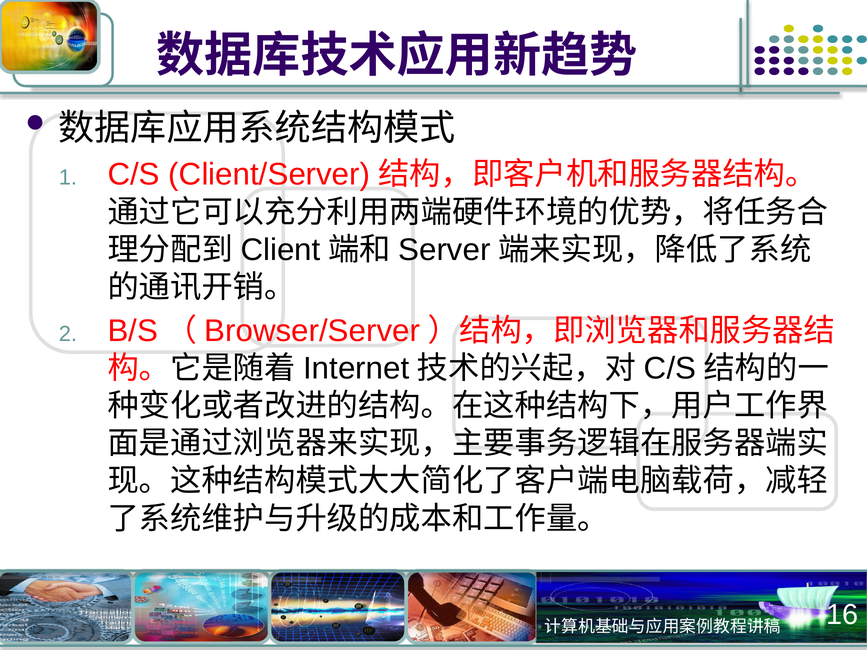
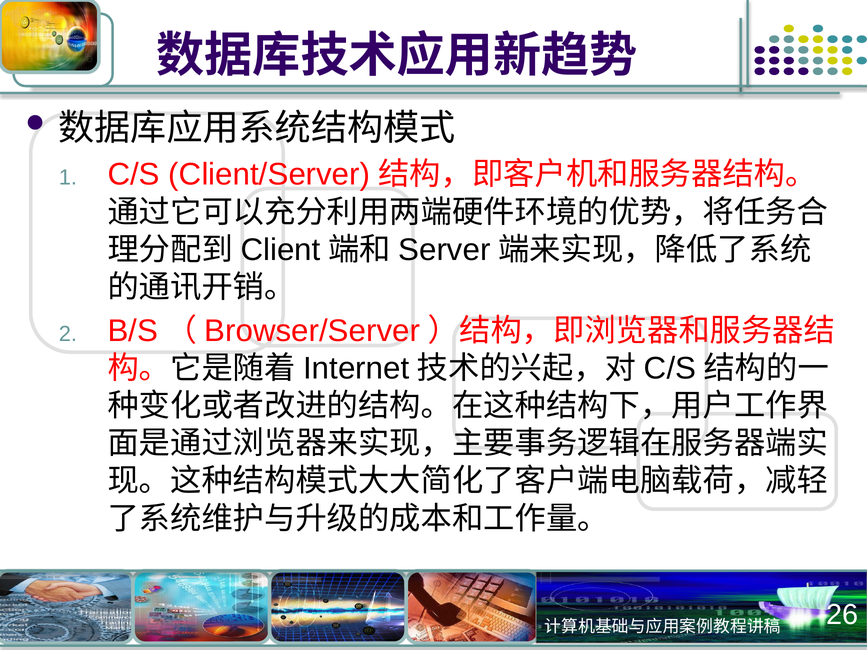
16: 16 -> 26 (842, 615)
